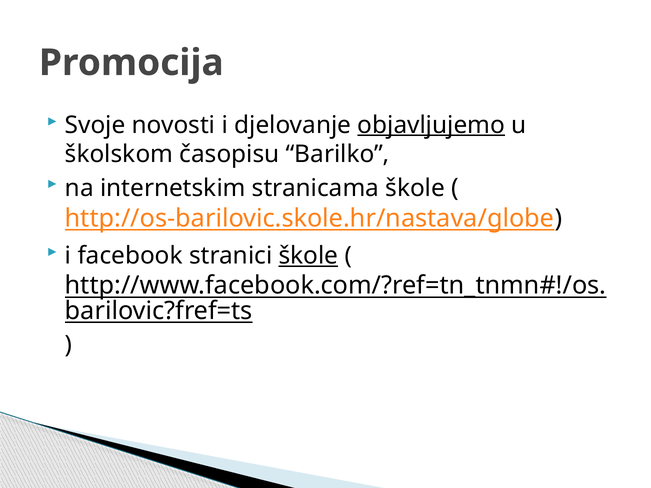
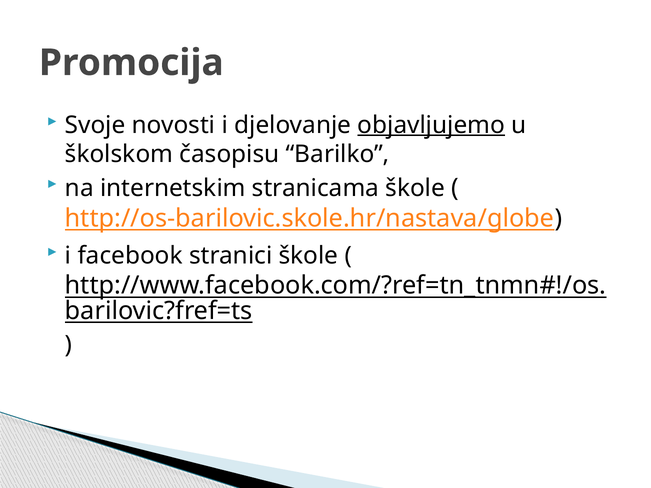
škole underline: present -> none (308, 256)
